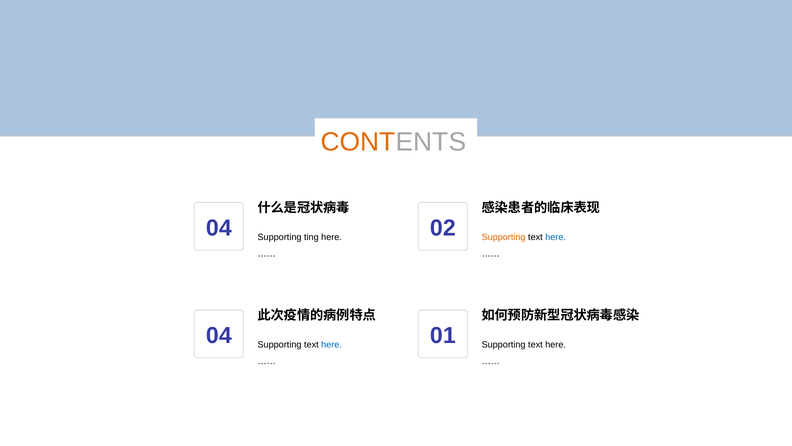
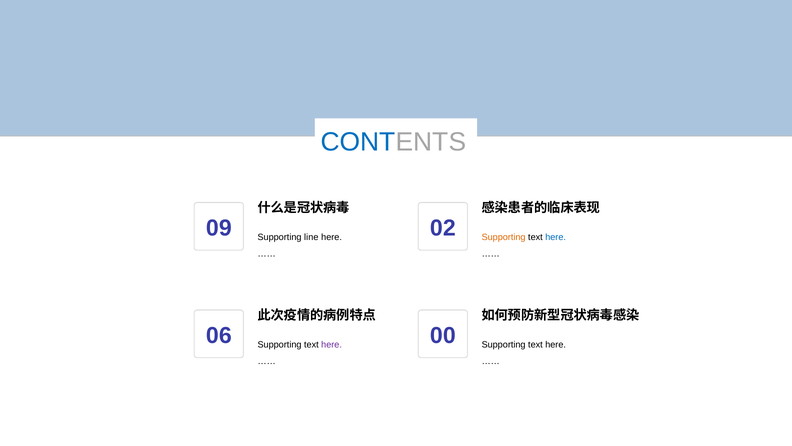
CONT colour: orange -> blue (358, 142)
4: 4 -> 9 (225, 228)
ting: ting -> line (311, 237)
4: 4 -> 6 (225, 335)
here colour: blue -> purple (332, 344)
0 1: 1 -> 0 (449, 335)
